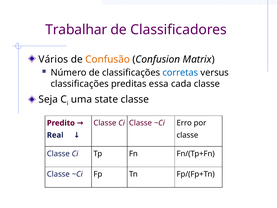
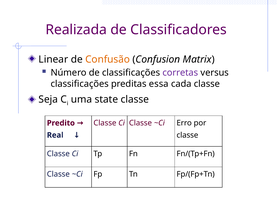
Trabalhar: Trabalhar -> Realizada (76, 30)
Vários: Vários -> Linear (53, 59)
corretas colour: blue -> purple (180, 73)
